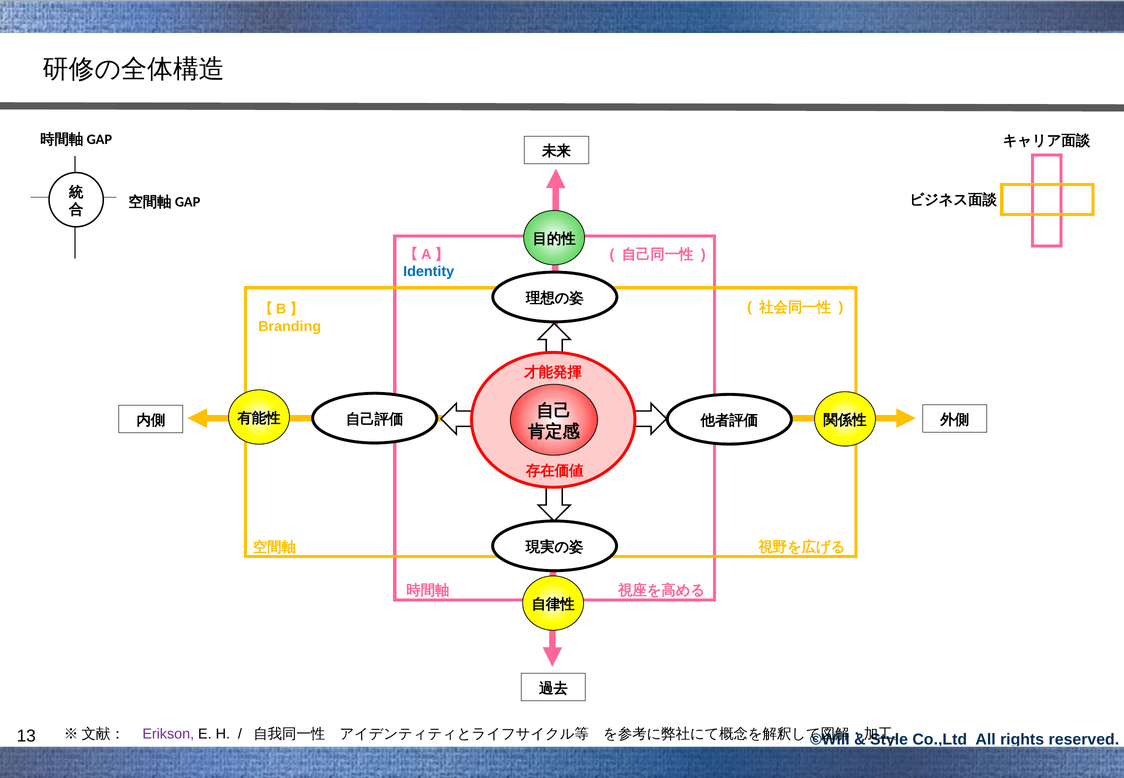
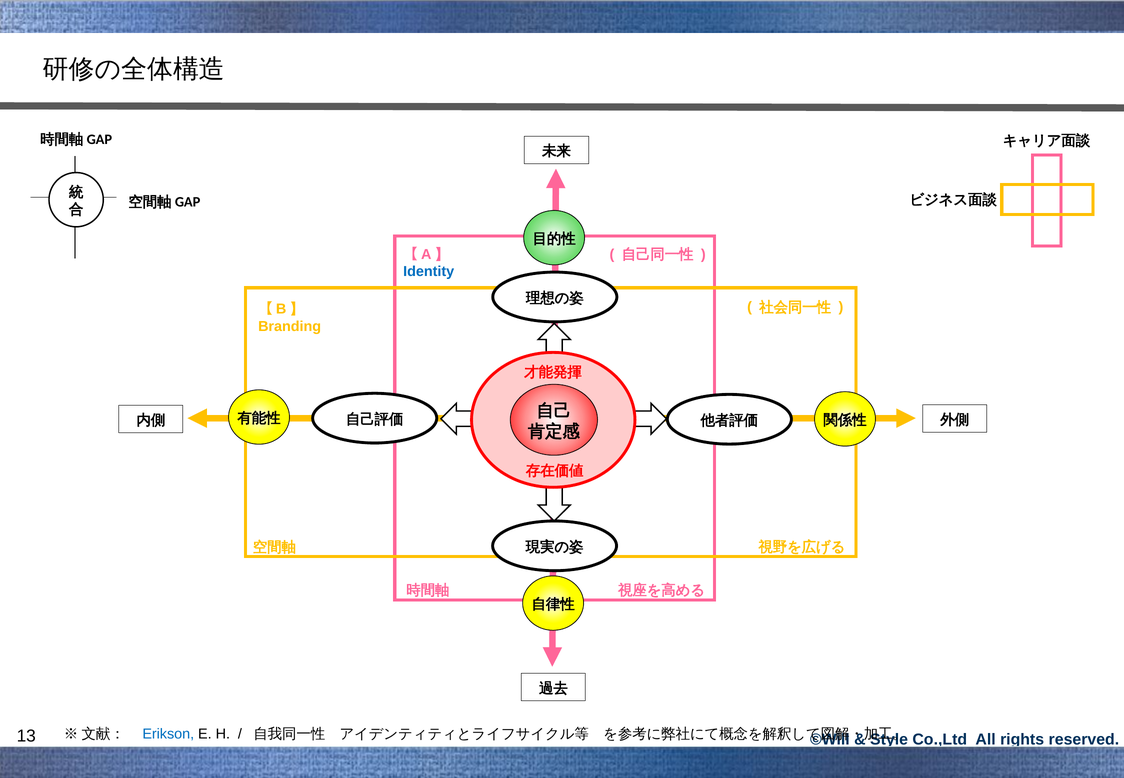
Erikson colour: purple -> blue (168, 734)
